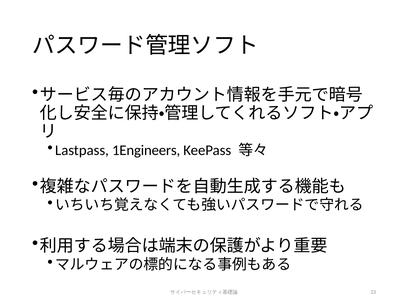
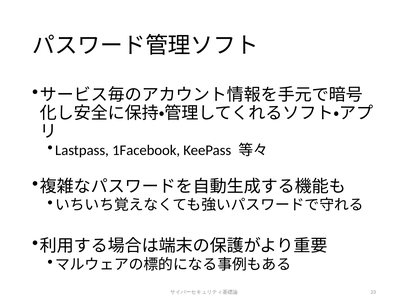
1Engineers: 1Engineers -> 1Facebook (146, 150)
